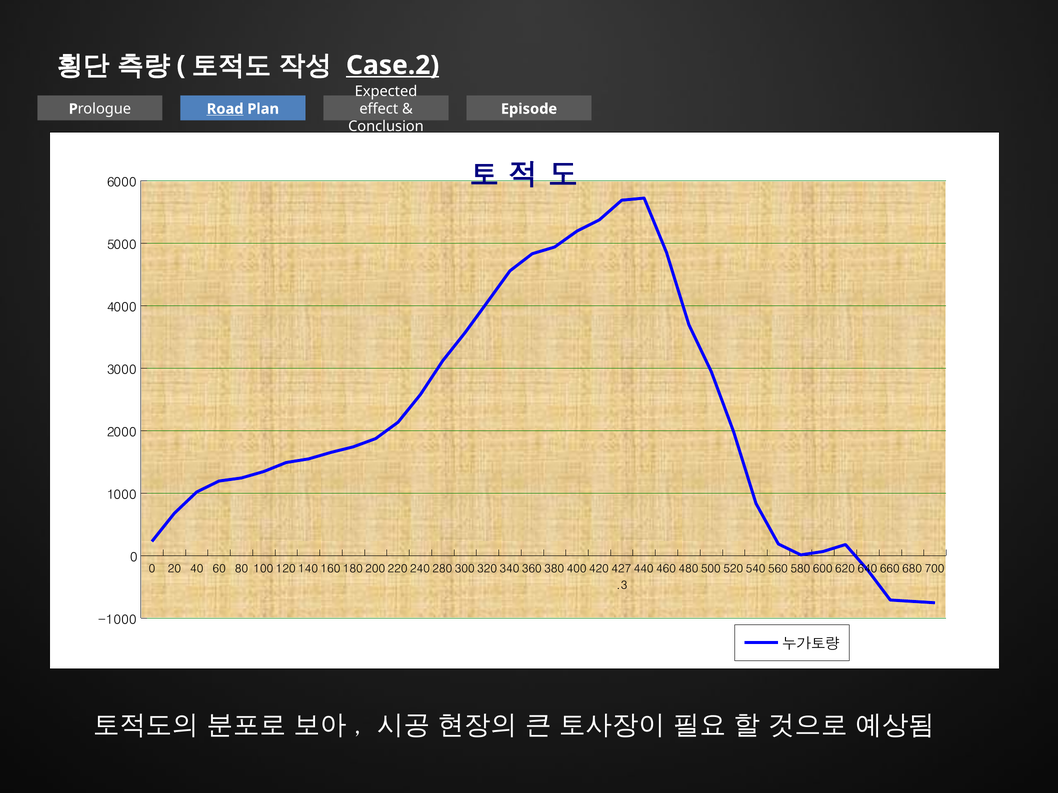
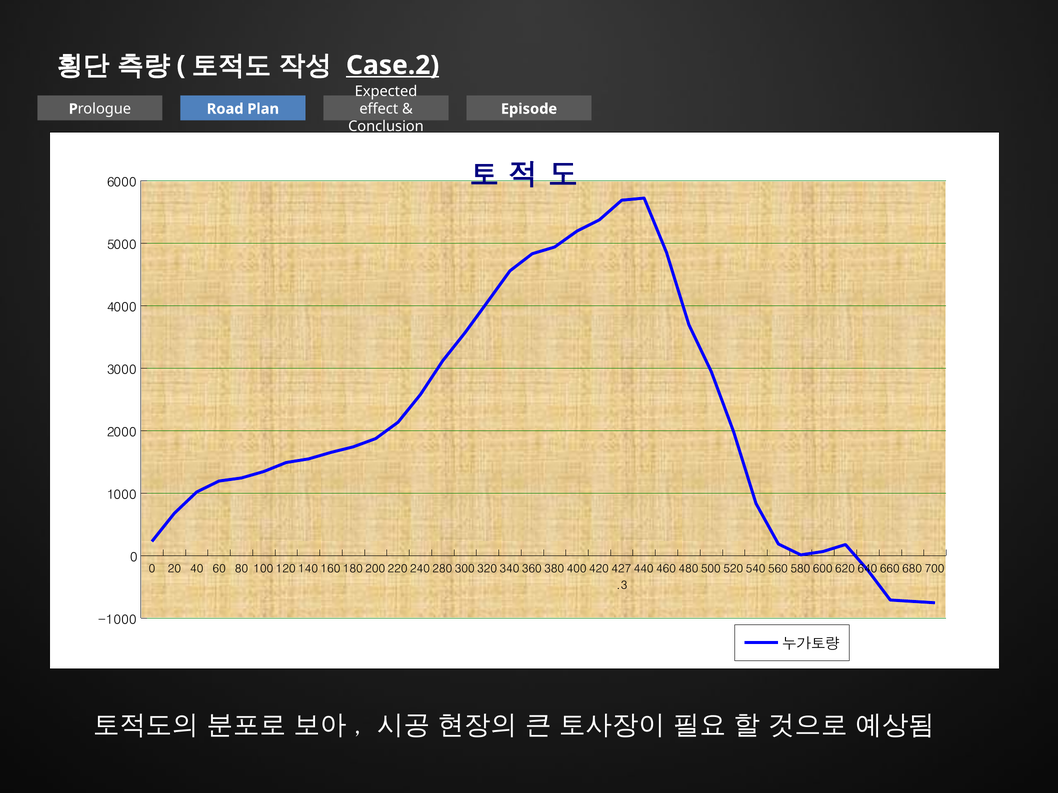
Road underline: present -> none (225, 109)
